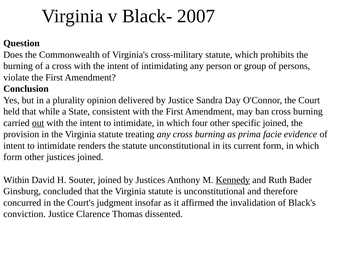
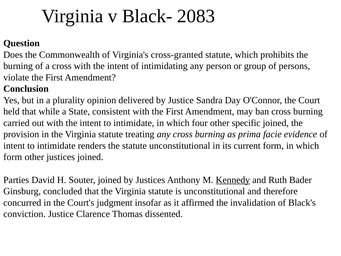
2007: 2007 -> 2083 (196, 16)
cross-military: cross-military -> cross-granted (177, 55)
out underline: present -> none (38, 123)
Within: Within -> Parties (16, 180)
